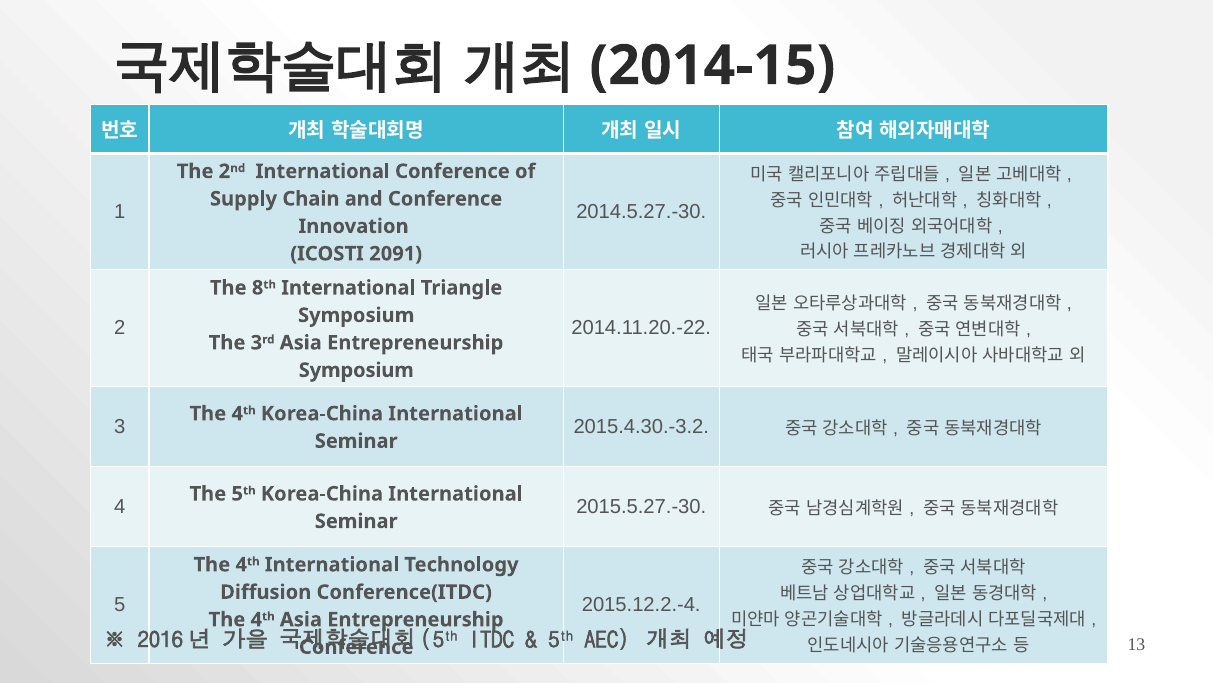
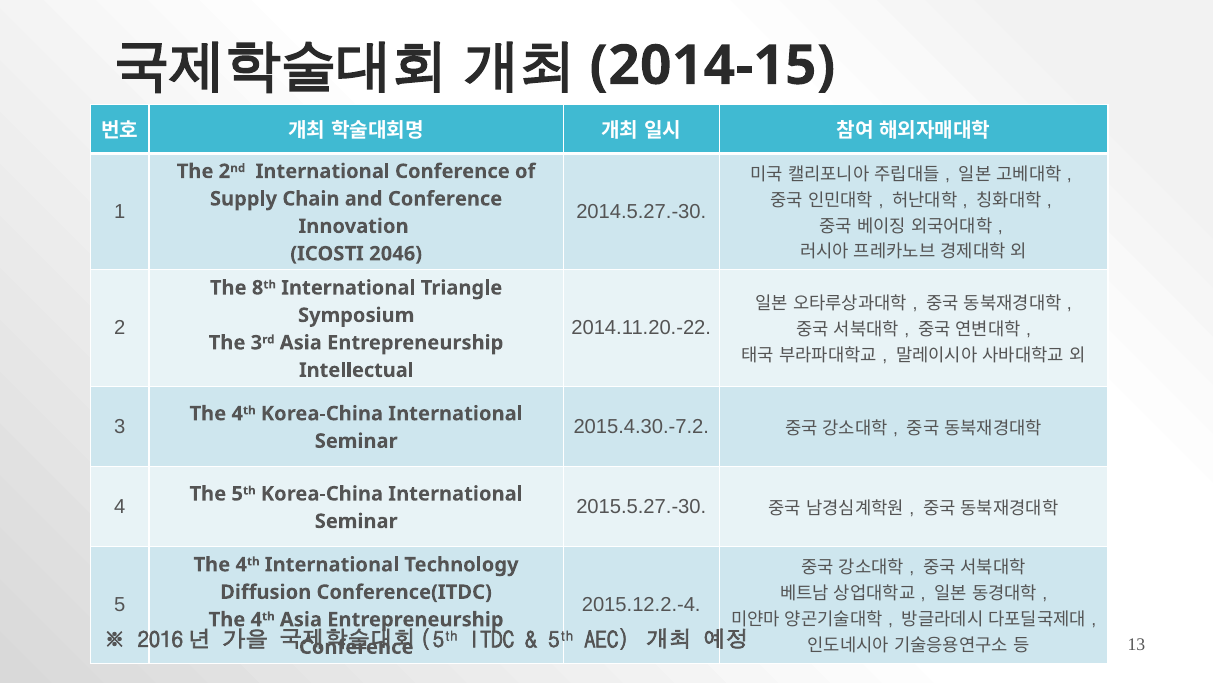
2091: 2091 -> 2046 (396, 254)
Symposium: Symposium -> Intellectual (356, 370)
2015.4.30.-3.2: 2015.4.30.-3.2 -> 2015.4.30.-7.2 (641, 426)
